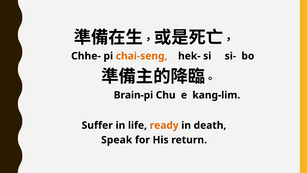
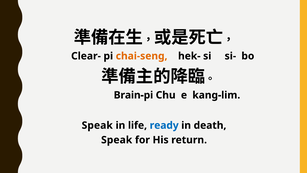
Chhe-: Chhe- -> Clear- (86, 56)
Suffer: Suffer -> Speak (97, 125)
ready colour: orange -> blue (164, 125)
